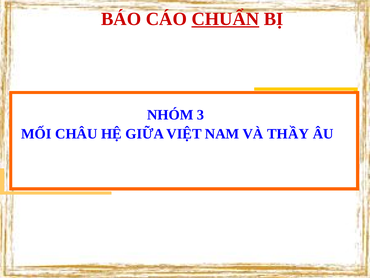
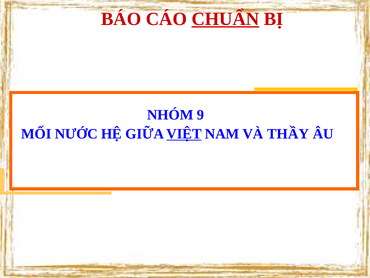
3: 3 -> 9 (201, 115)
CHÂU: CHÂU -> NƯỚC (76, 134)
VIỆT underline: none -> present (184, 134)
